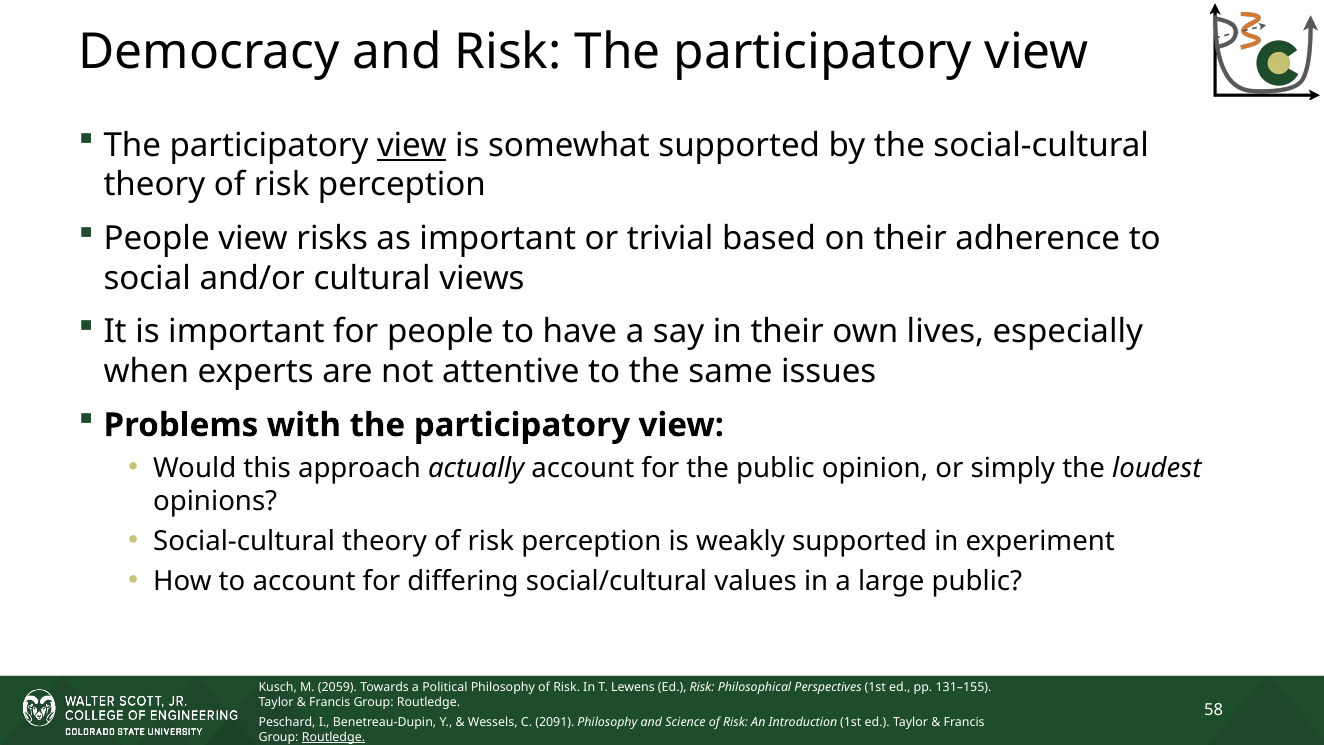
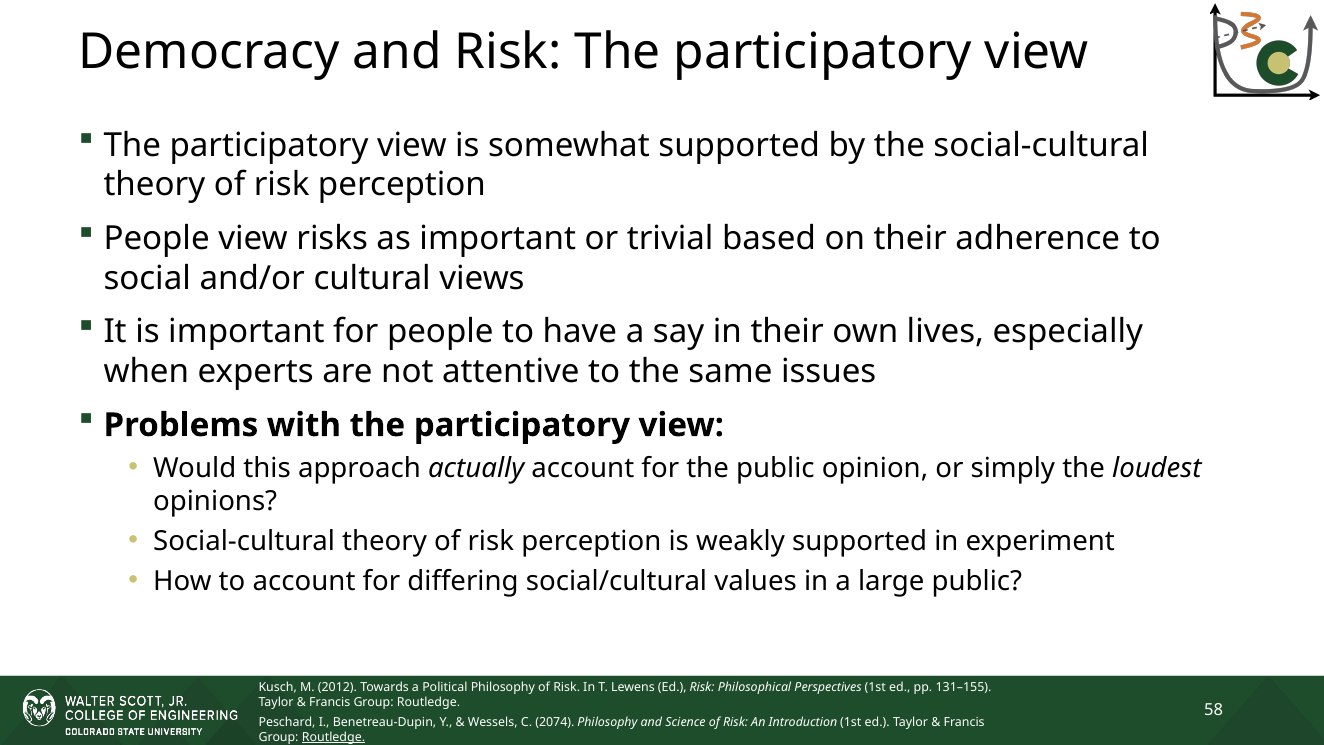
view underline: present -> none (412, 145)
2059: 2059 -> 2012 (337, 687)
2091: 2091 -> 2074 (555, 722)
